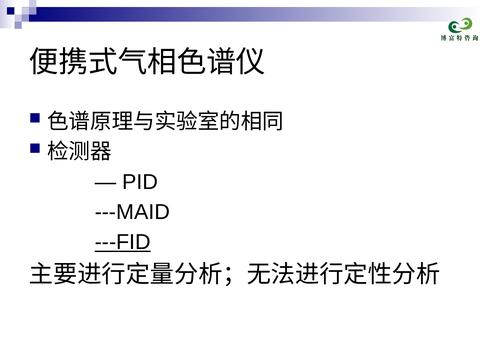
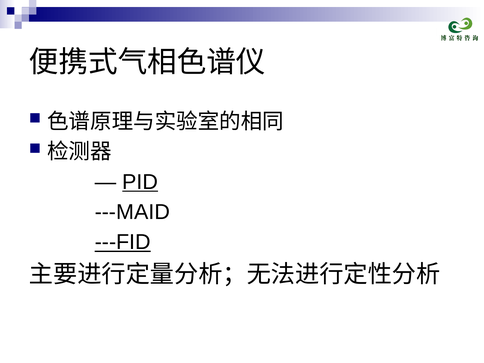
PID underline: none -> present (140, 182)
